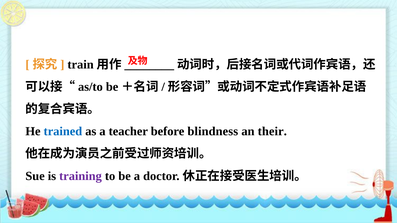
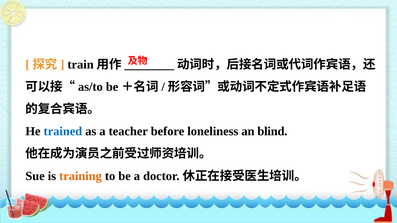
blindness: blindness -> loneliness (213, 131)
their: their -> blind (272, 131)
training colour: purple -> orange (80, 176)
